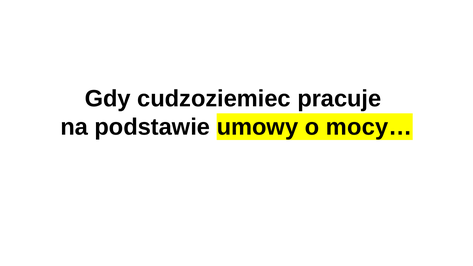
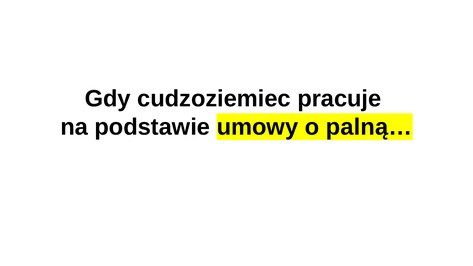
mocy…: mocy… -> palną… (369, 127)
